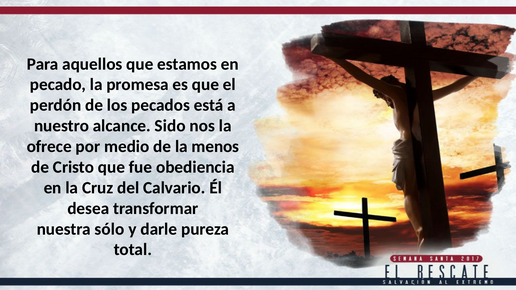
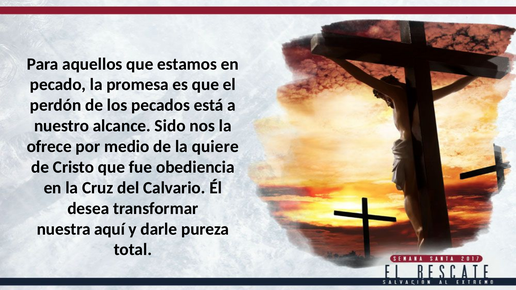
menos: menos -> quiere (215, 147)
sólo: sólo -> aquí (110, 229)
